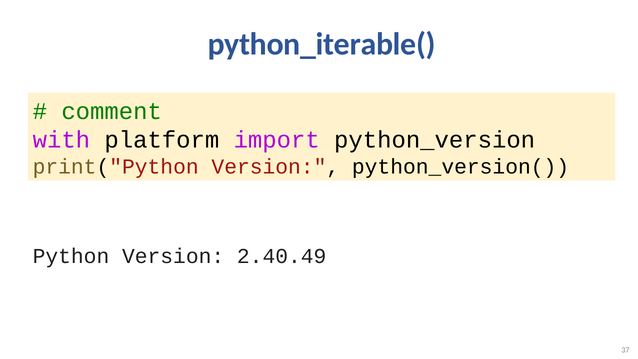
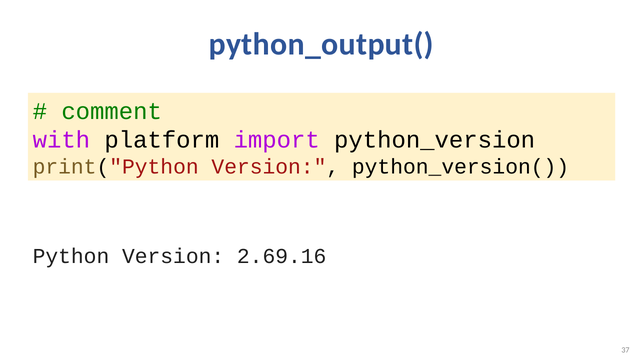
python_iterable(: python_iterable( -> python_output( (321, 44)
2.40.49: 2.40.49 -> 2.69.16 (282, 256)
